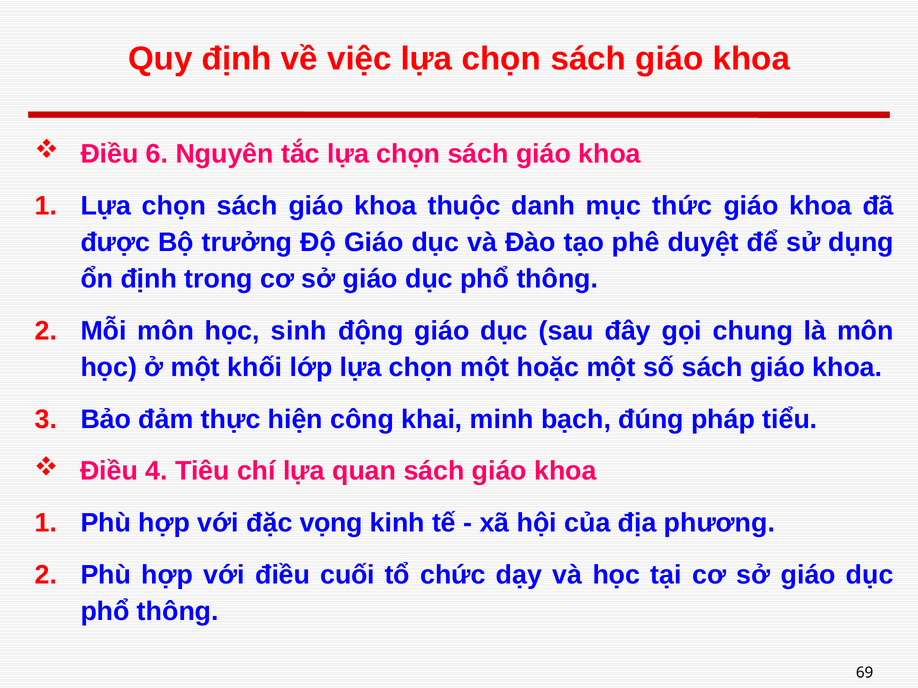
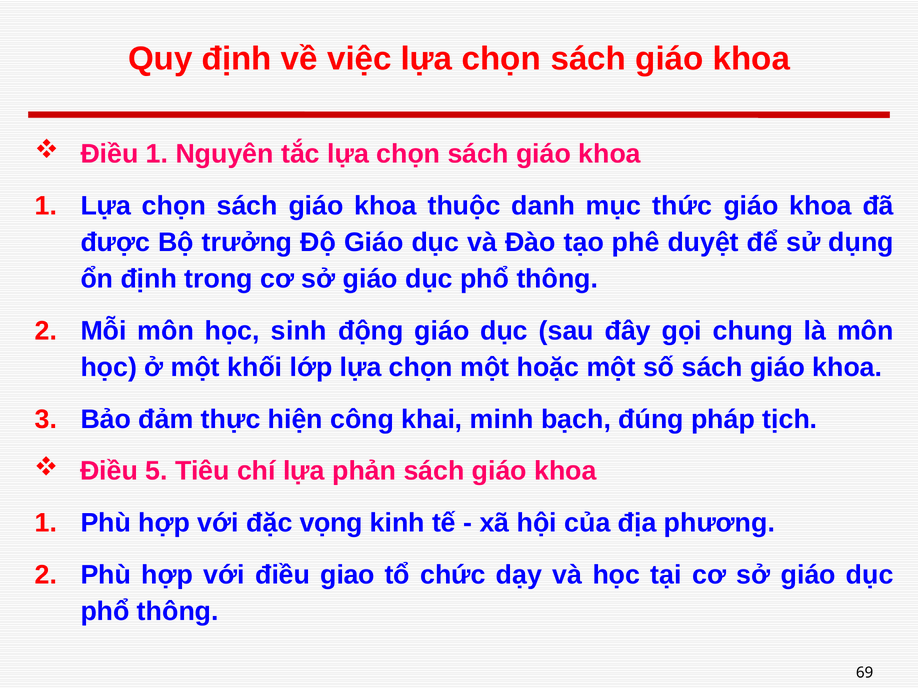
Điều 6: 6 -> 1 (157, 154)
tiểu: tiểu -> tịch (790, 420)
4: 4 -> 5 (157, 471)
quan: quan -> phản (364, 471)
cuối: cuối -> giao (348, 575)
